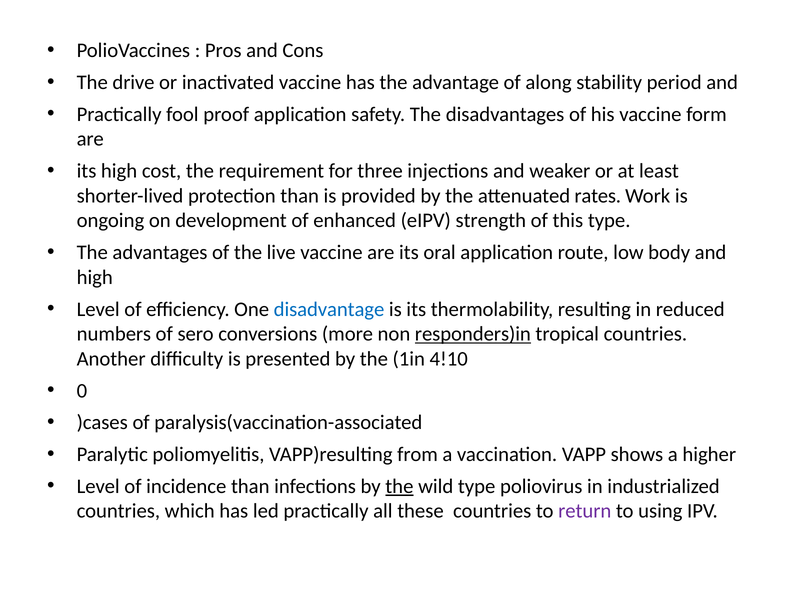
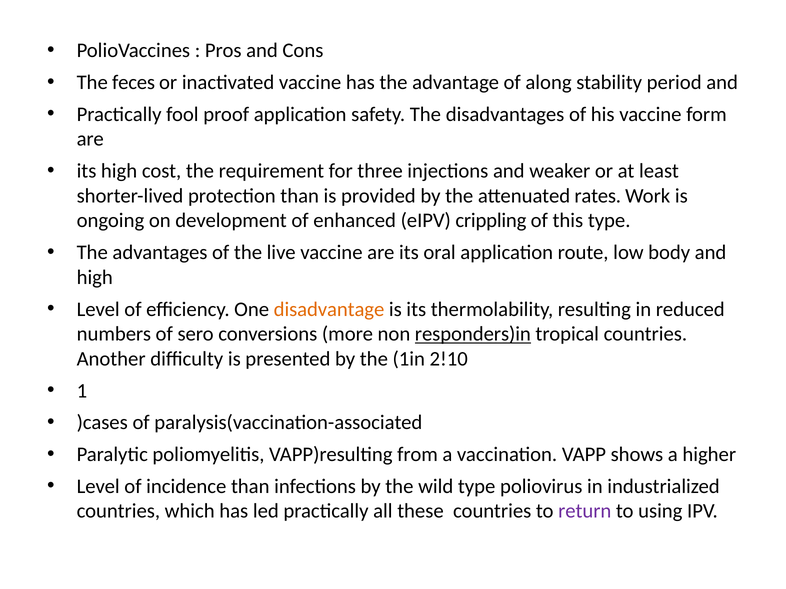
drive: drive -> feces (134, 82)
strength: strength -> crippling (491, 221)
disadvantage colour: blue -> orange (329, 309)
4!10: 4!10 -> 2!10 (449, 359)
0: 0 -> 1 (82, 391)
the underline: present -> none (399, 487)
